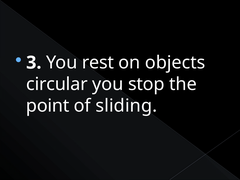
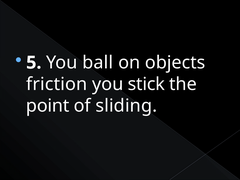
3: 3 -> 5 (34, 63)
rest: rest -> ball (98, 63)
circular: circular -> friction (57, 84)
stop: stop -> stick (146, 84)
